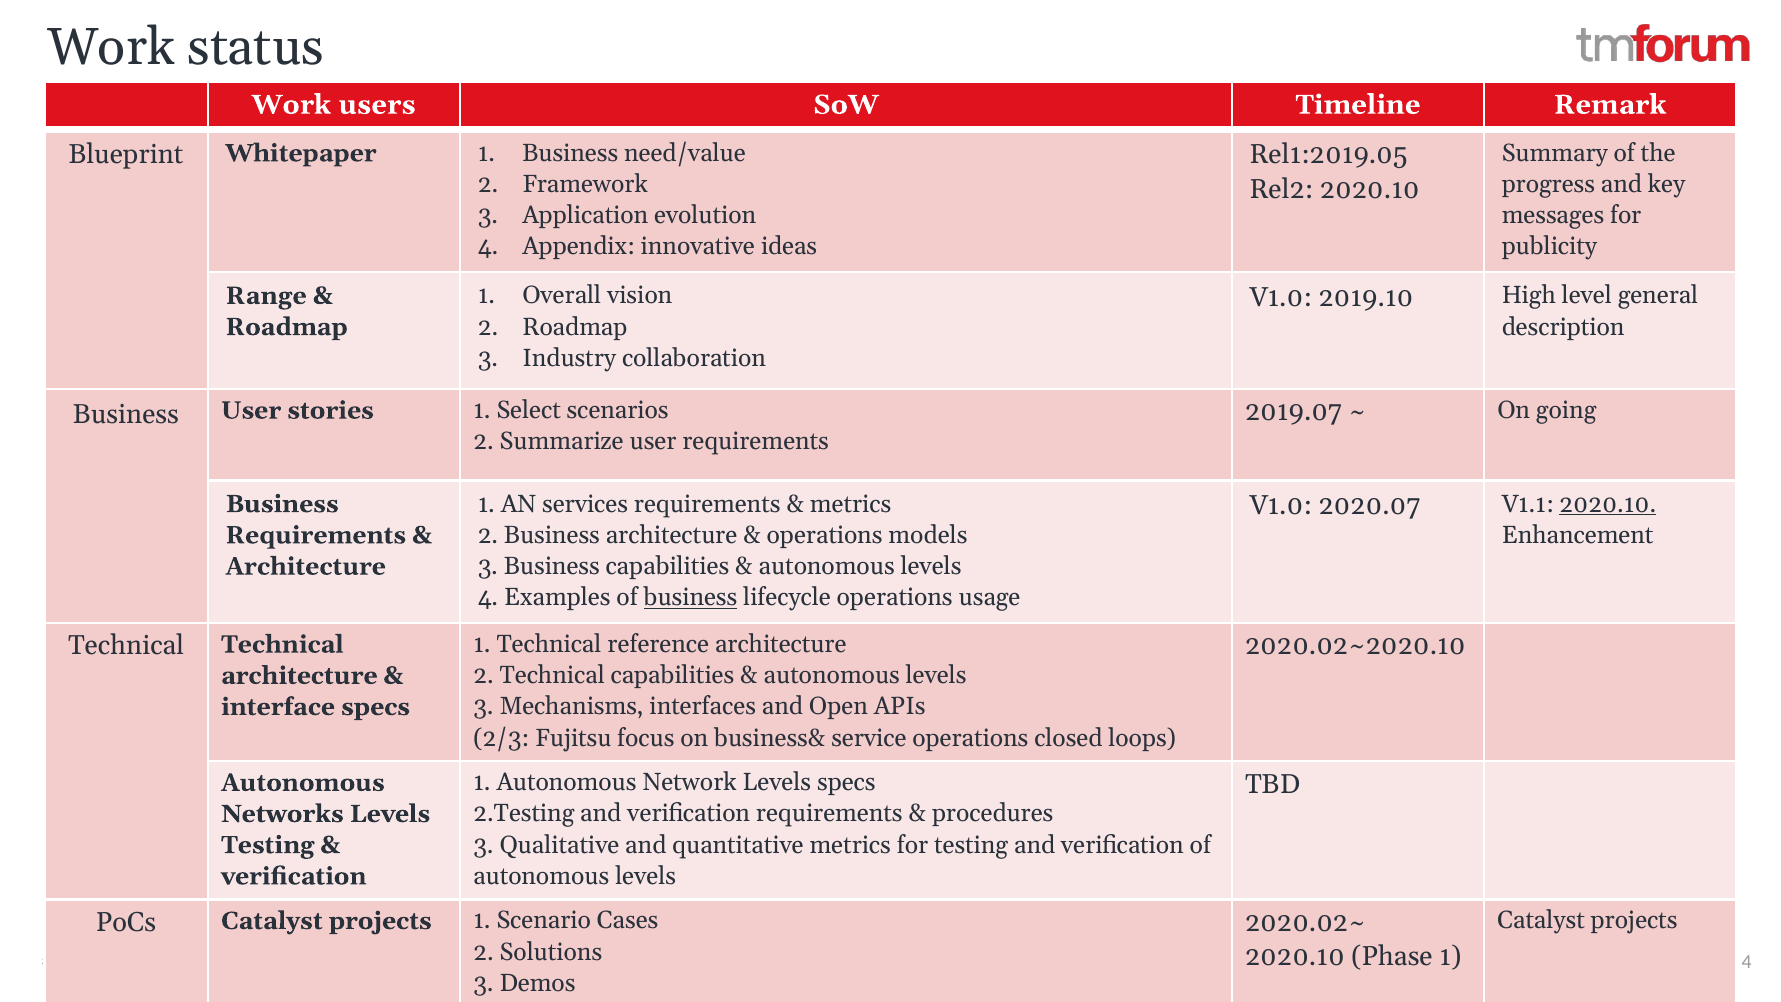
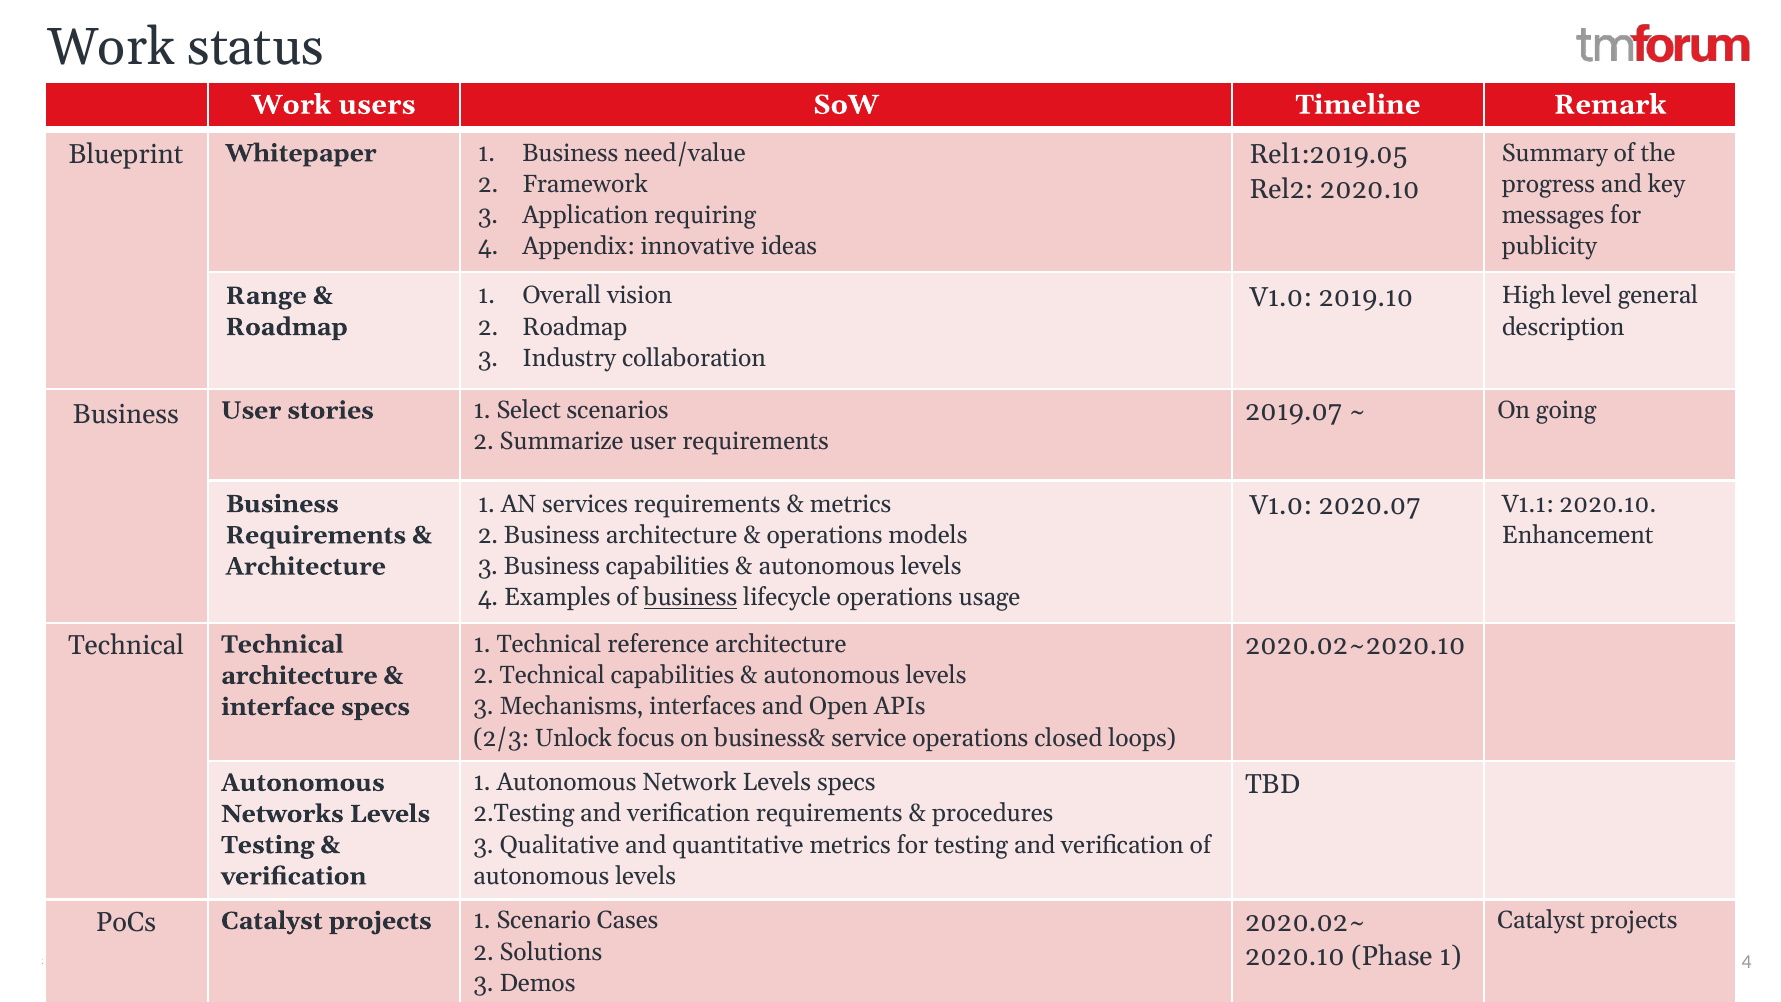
evolution: evolution -> requiring (705, 216)
2020.10 underline: present -> none (1608, 504)
Fujitsu: Fujitsu -> Unlock (573, 738)
